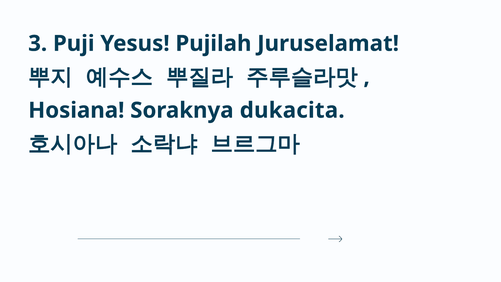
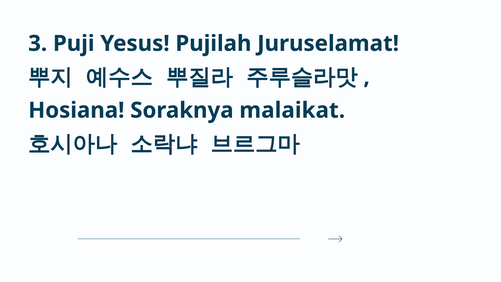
dukacita: dukacita -> malaikat (292, 110)
